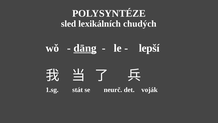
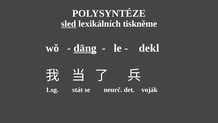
sled underline: none -> present (69, 24)
chudých: chudých -> tiskněme (140, 24)
lepší: lepší -> dekl (149, 48)
